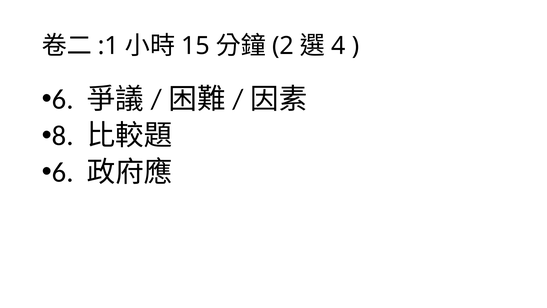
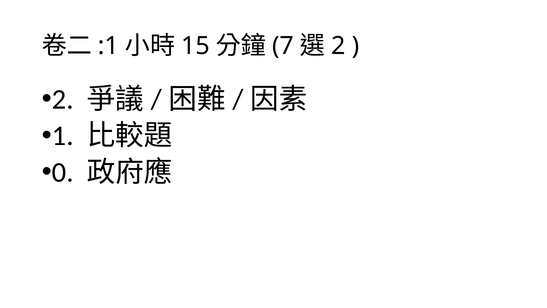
2: 2 -> 7 (283, 46)
4: 4 -> 2 (338, 46)
6: 6 -> 2 (63, 99)
8: 8 -> 1 (63, 136)
6: 6 -> 0 (63, 172)
